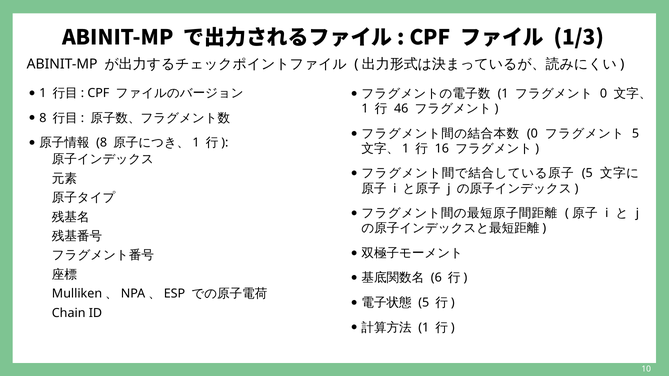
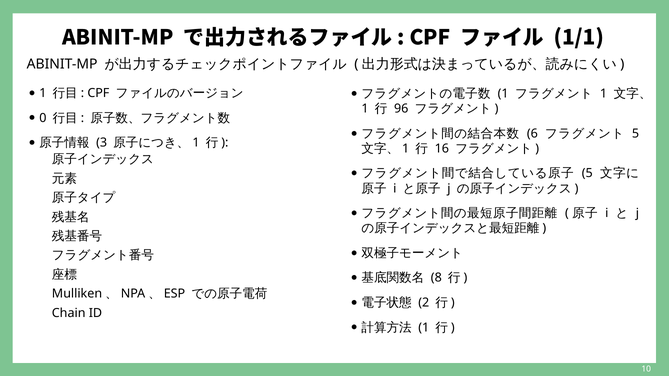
1/3: 1/3 -> 1/1 (579, 38)
0: 0 -> 1 (604, 94)
46: 46 -> 96 (401, 109)
8: 8 -> 0 (43, 118)
0: 0 -> 6 (532, 134)
8: 8 -> 3 (102, 143)
6: 6 -> 8 (436, 278)
5: 5 -> 2 (424, 303)
